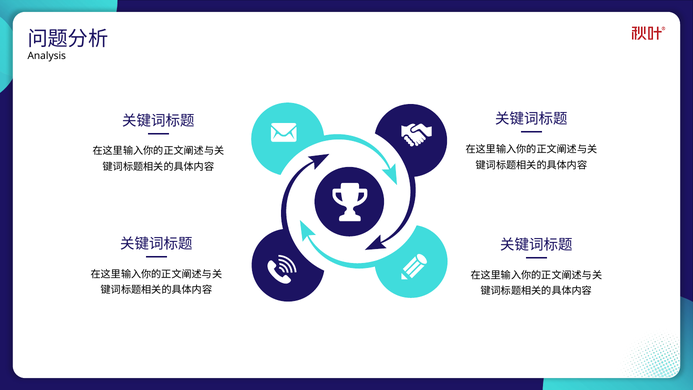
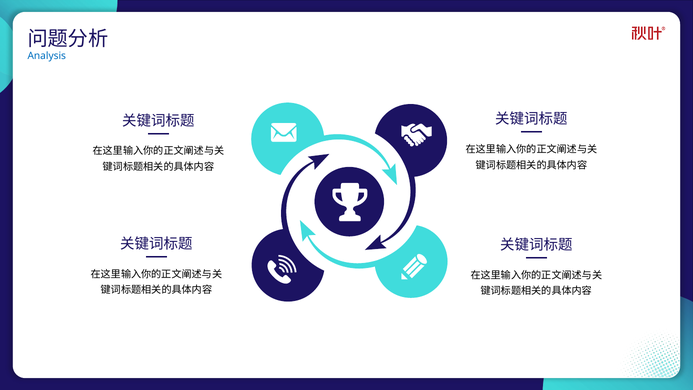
Analysis colour: black -> blue (47, 56)
